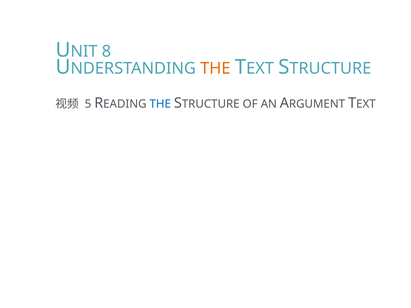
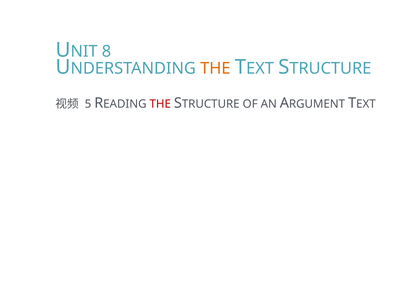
THE colour: blue -> red (160, 104)
